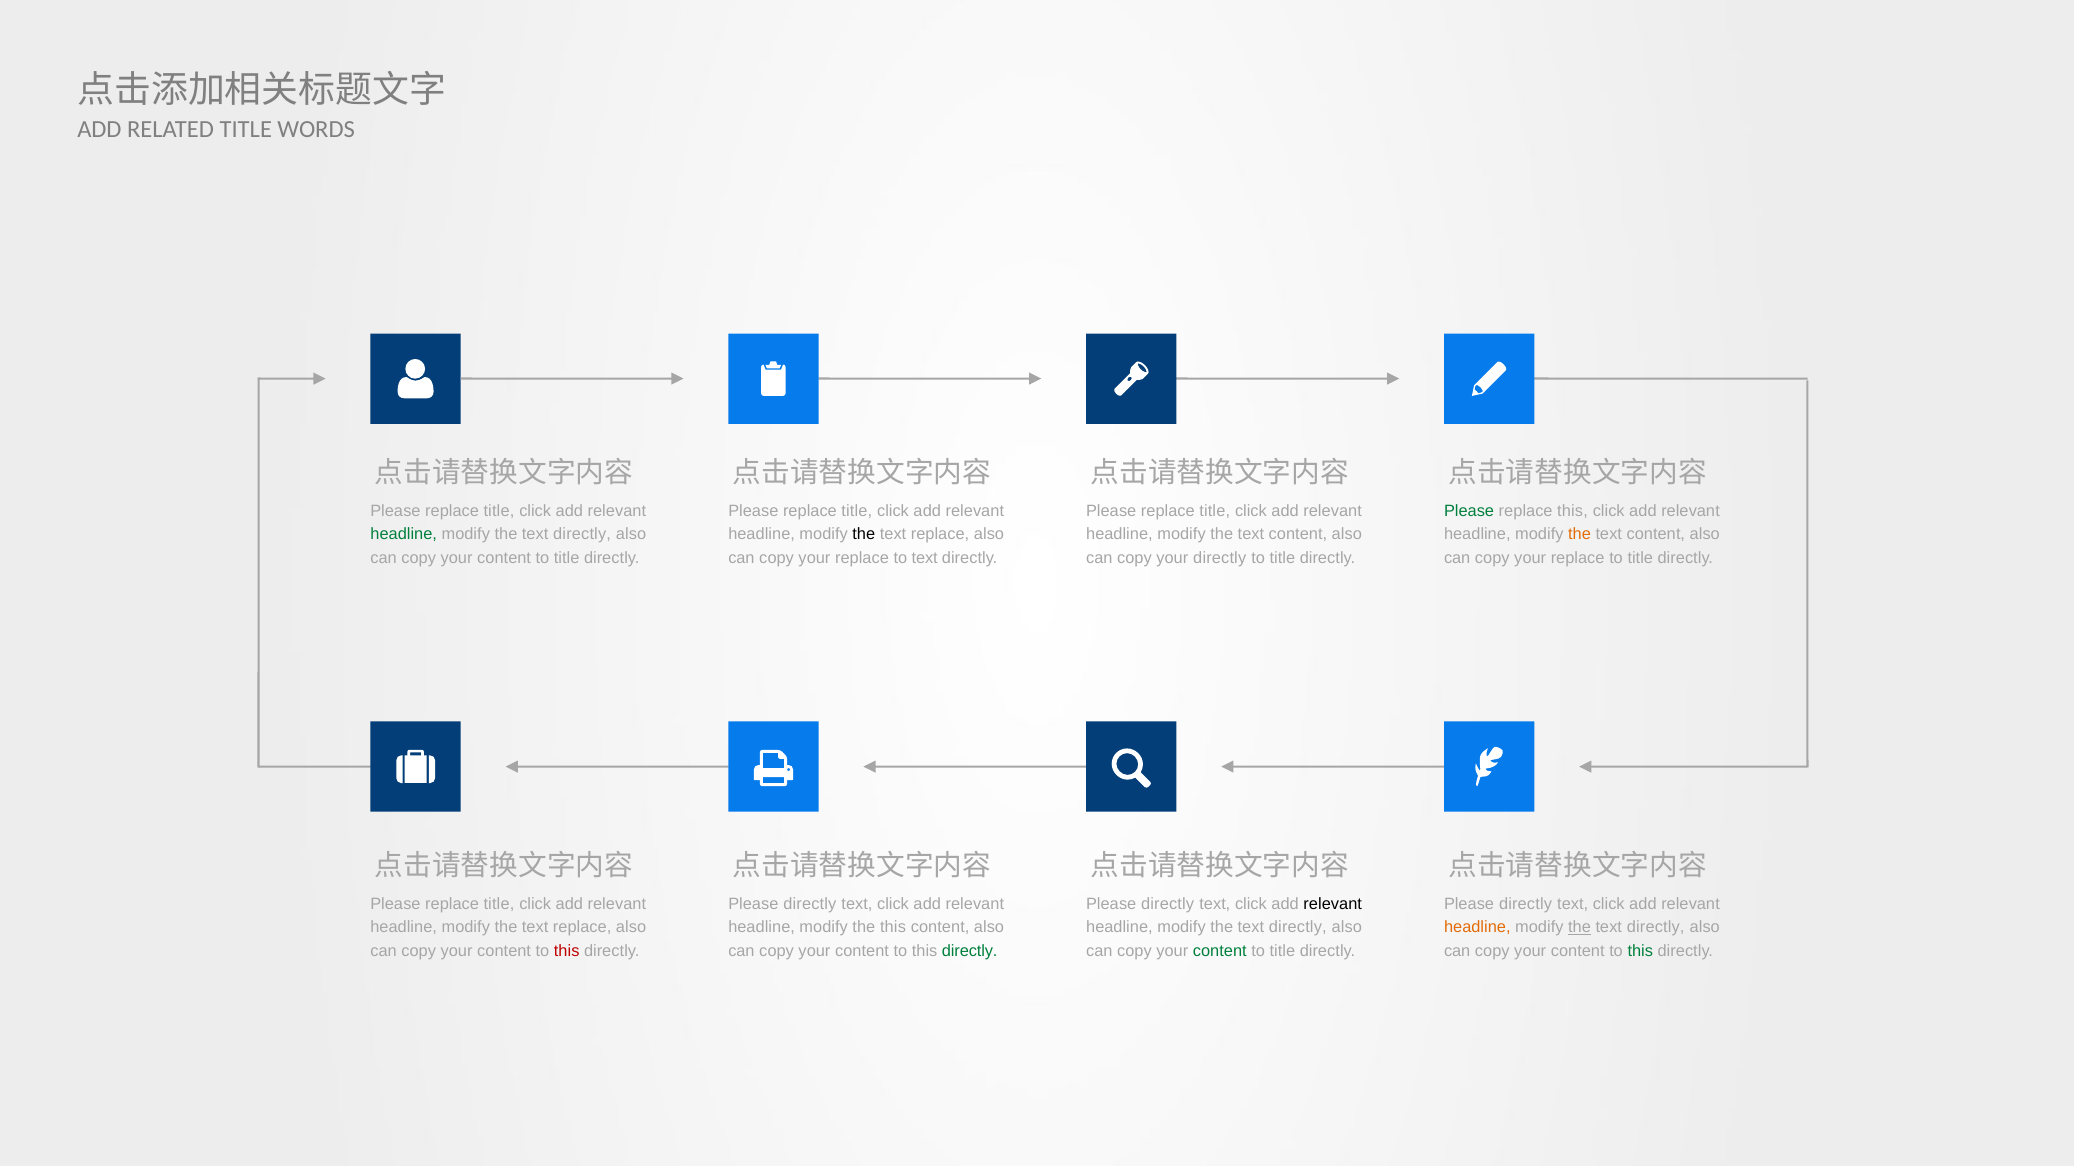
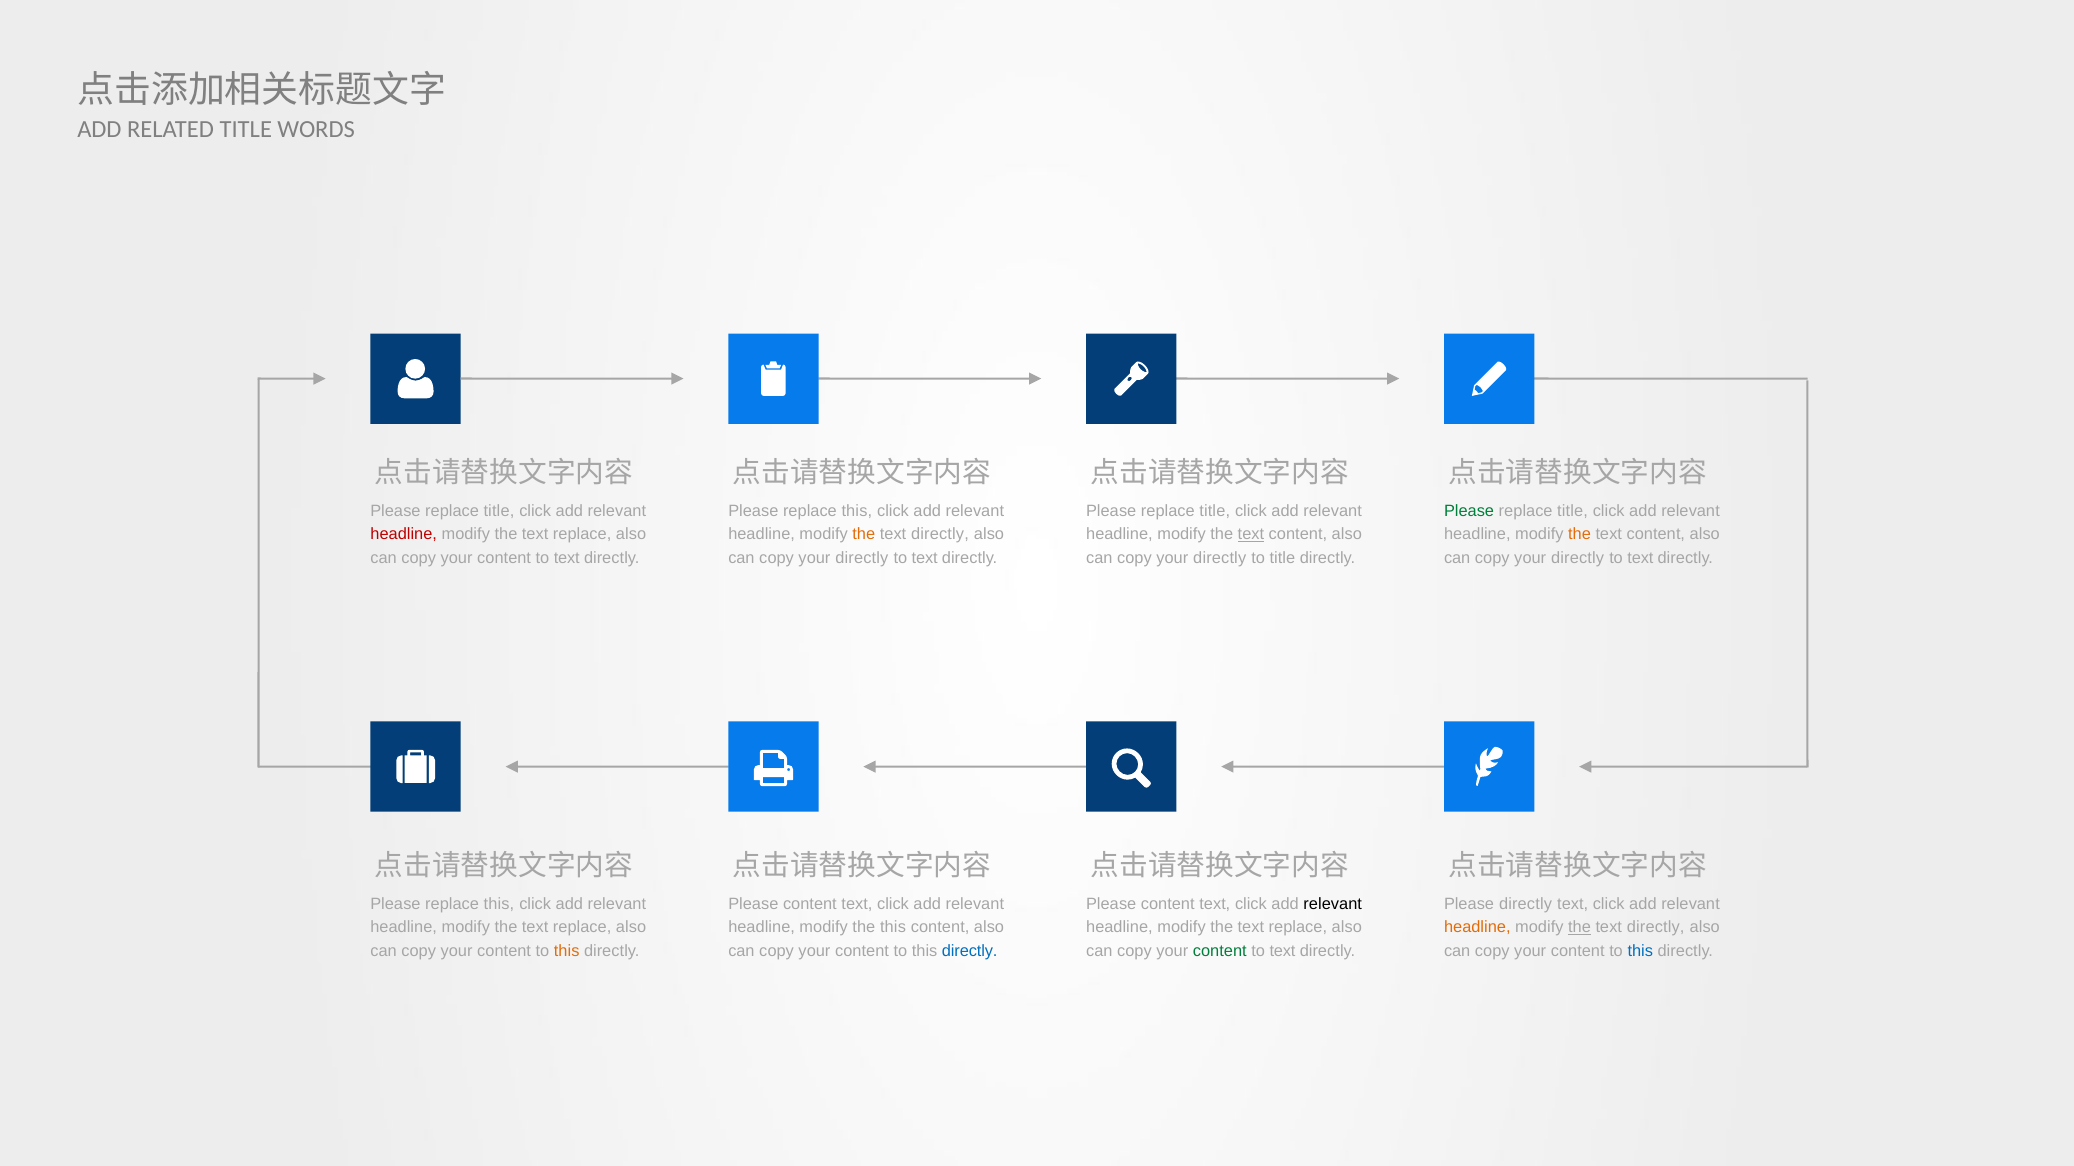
title: title -> this (857, 511)
this: this -> title (1573, 511)
headline colour: green -> red (404, 535)
directly: directly -> replace (582, 535)
the colour: black -> orange (864, 535)
replace: replace -> directly (940, 535)
text underline: none -> present (1251, 535)
title: title -> text (567, 558)
replace: replace -> directly (862, 558)
replace: replace -> directly (1578, 558)
title: title -> text (1640, 558)
title: title -> this (499, 904)
directly: directly -> content (810, 904)
directly: directly -> content (1168, 904)
directly: directly -> replace (1298, 928)
this colour: red -> orange (567, 951)
directly colour: green -> blue (970, 951)
title: title -> text (1283, 951)
this colour: green -> blue (1640, 951)
